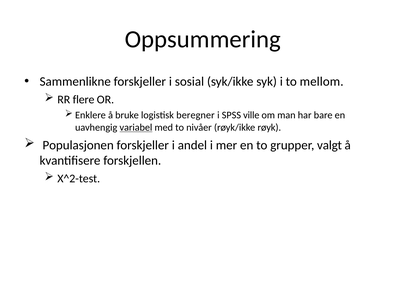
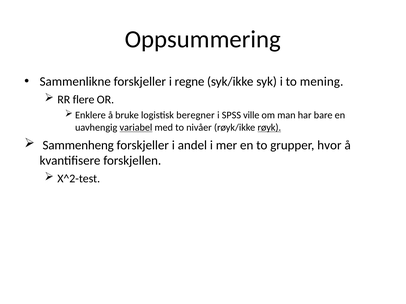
sosial: sosial -> regne (190, 82)
mellom: mellom -> mening (322, 82)
røyk underline: none -> present (269, 128)
Populasjonen: Populasjonen -> Sammenheng (78, 145)
valgt: valgt -> hvor (329, 145)
